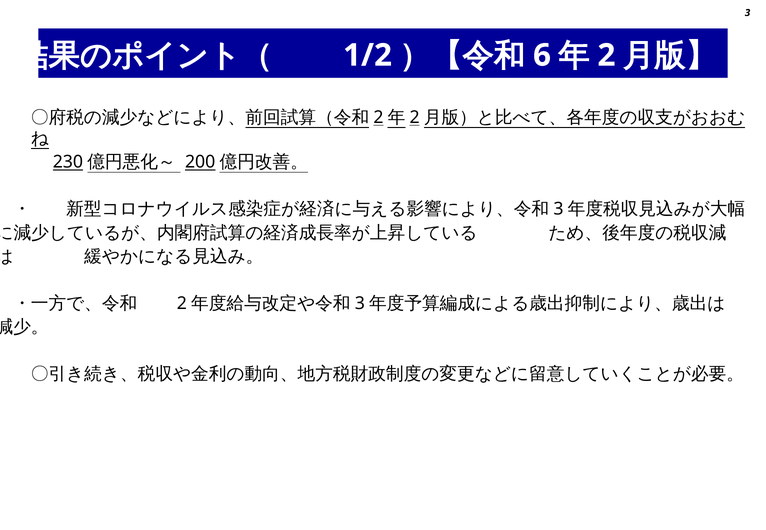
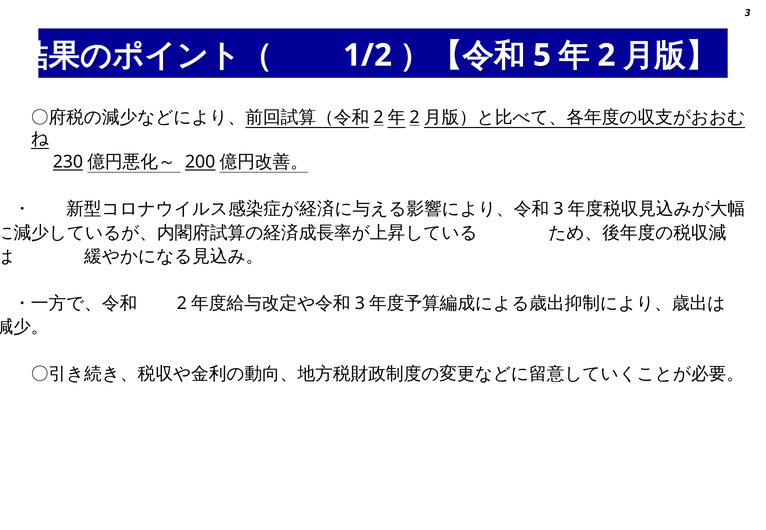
6: 6 -> 5 (542, 55)
